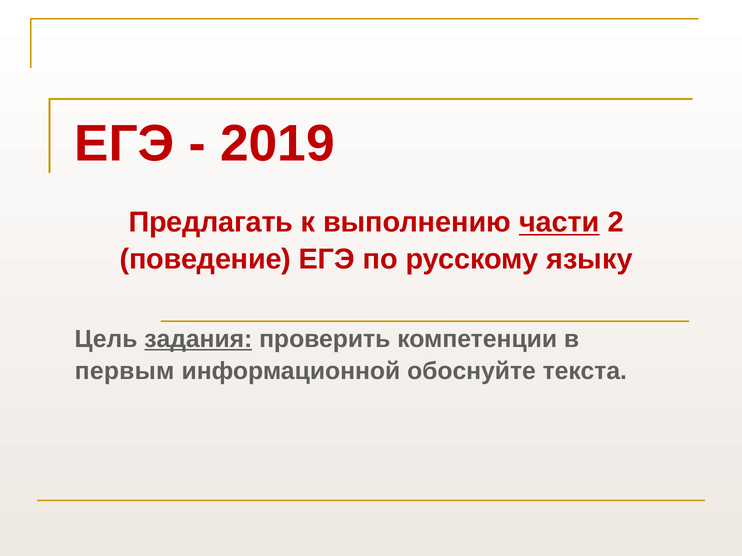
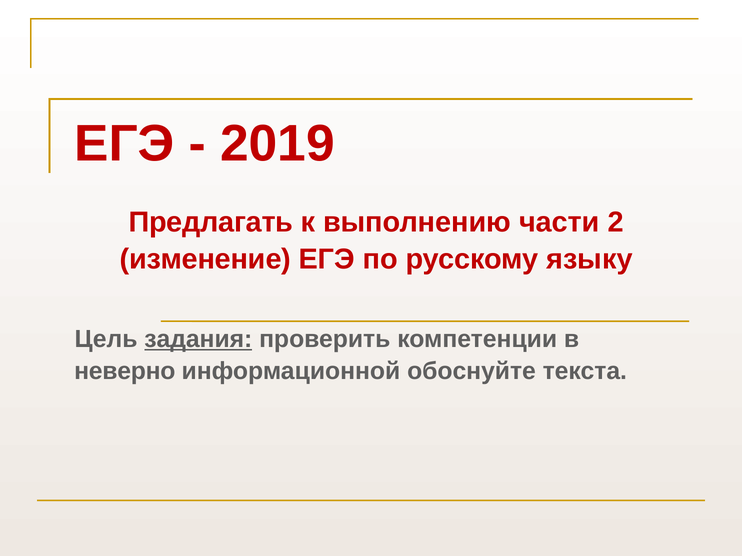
части underline: present -> none (559, 223)
поведение: поведение -> изменение (205, 260)
первым: первым -> неверно (125, 371)
